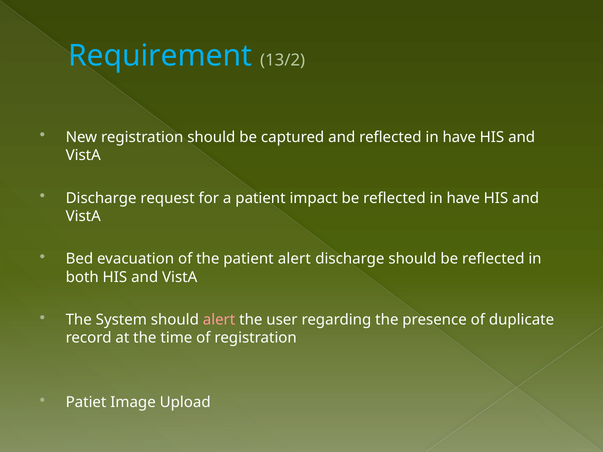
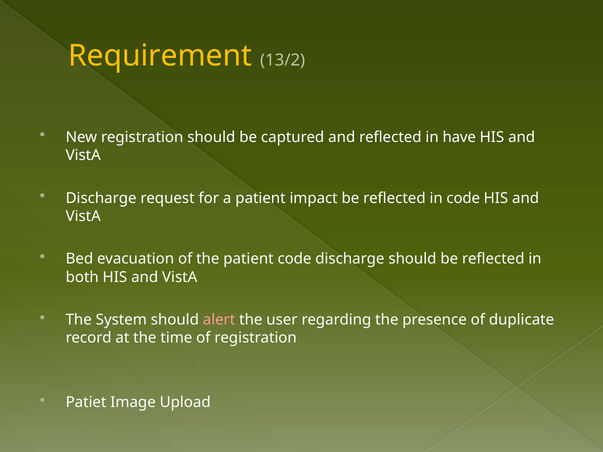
Requirement colour: light blue -> yellow (160, 56)
be reflected in have: have -> code (463, 198)
patient alert: alert -> code (294, 259)
